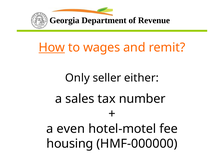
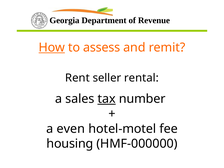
wages: wages -> assess (102, 48)
Only: Only -> Rent (77, 78)
either: either -> rental (141, 78)
tax underline: none -> present (107, 99)
